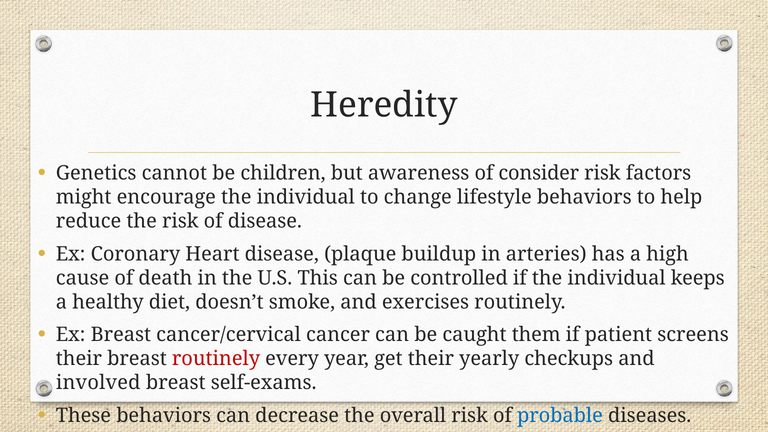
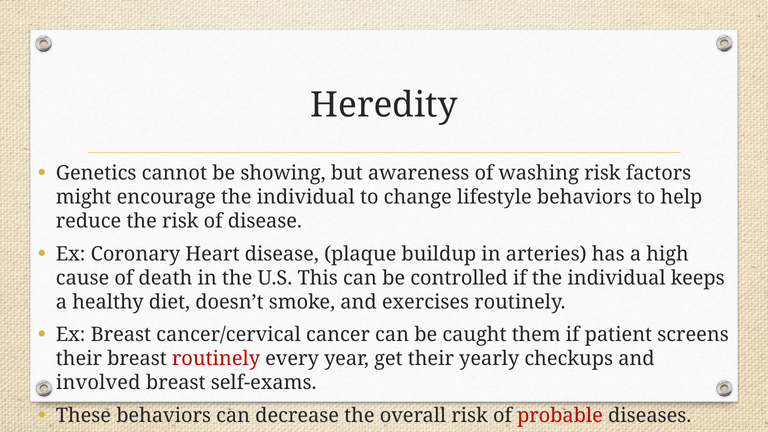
children: children -> showing (283, 173)
consider: consider -> washing (539, 173)
probable colour: blue -> red (560, 416)
